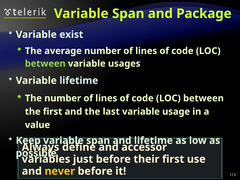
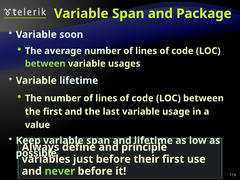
exist: exist -> soon (71, 35)
accessor: accessor -> principle (144, 147)
never colour: yellow -> light green (60, 171)
